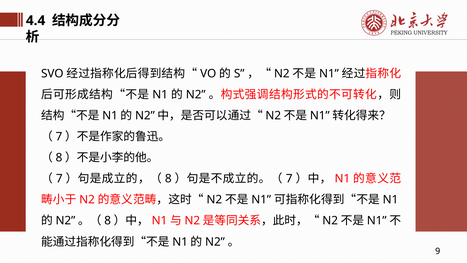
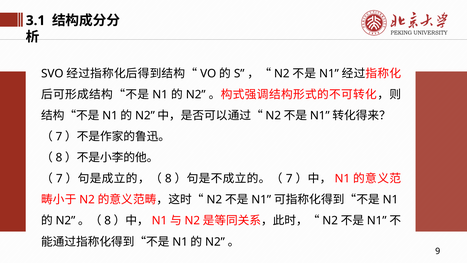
4.4: 4.4 -> 3.1 (36, 21)
